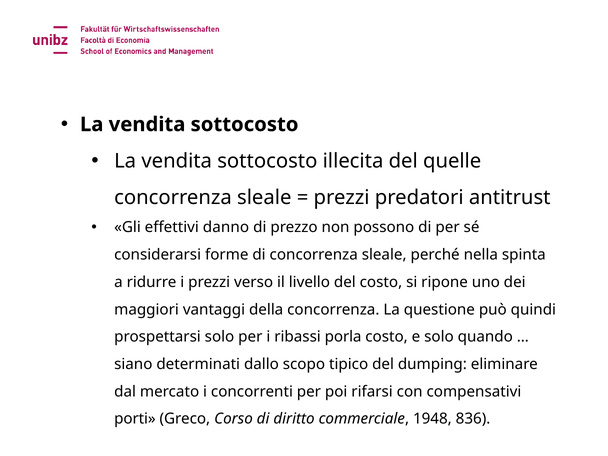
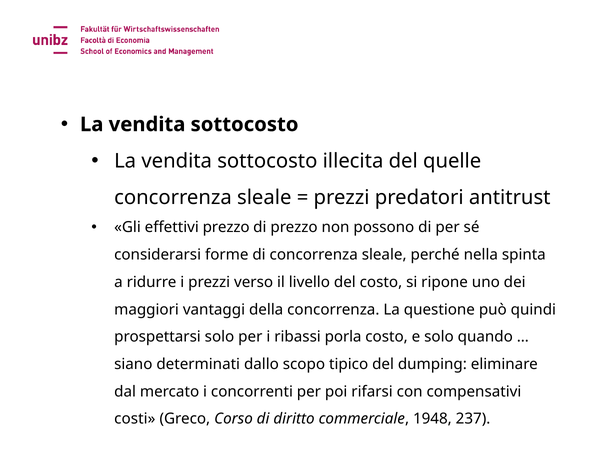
effettivi danno: danno -> prezzo (226, 227)
porti: porti -> costi (135, 419)
836: 836 -> 237 (473, 419)
